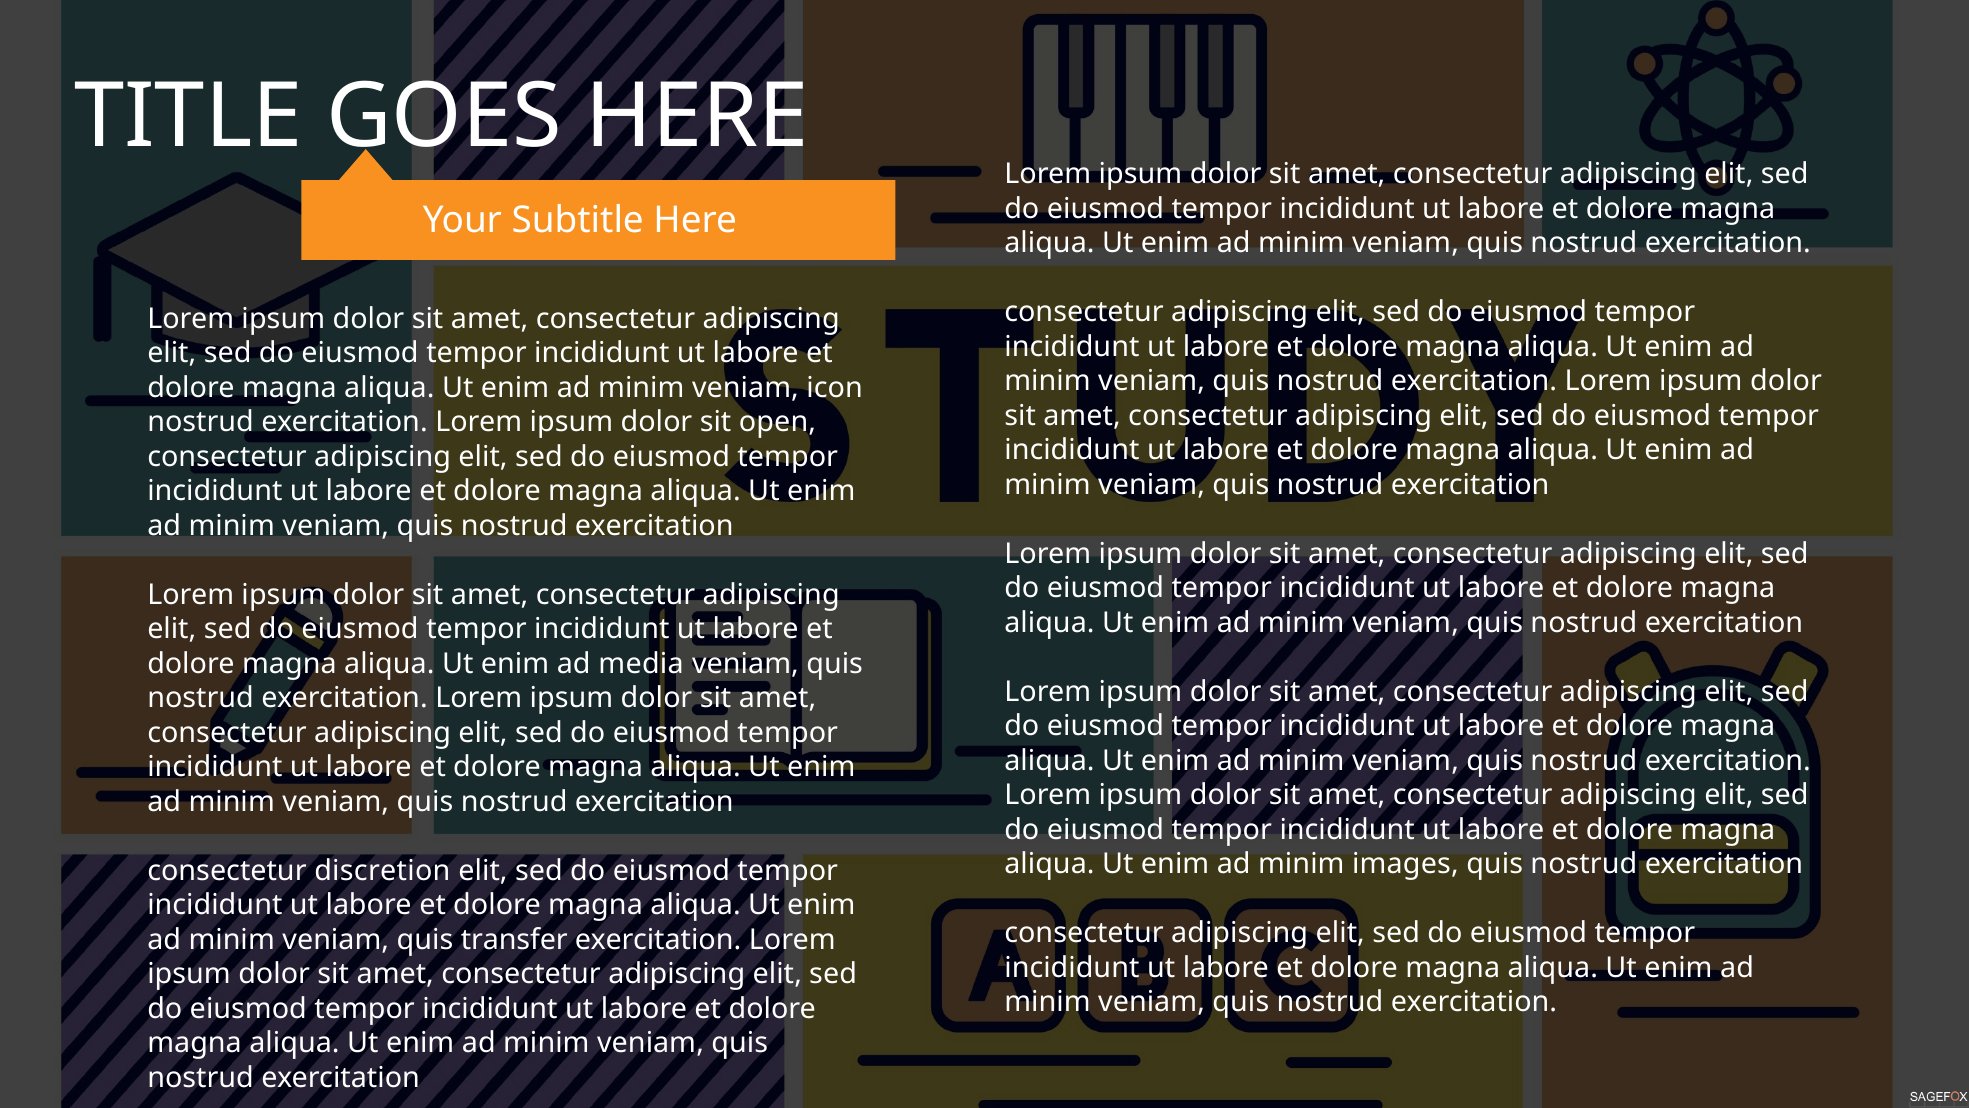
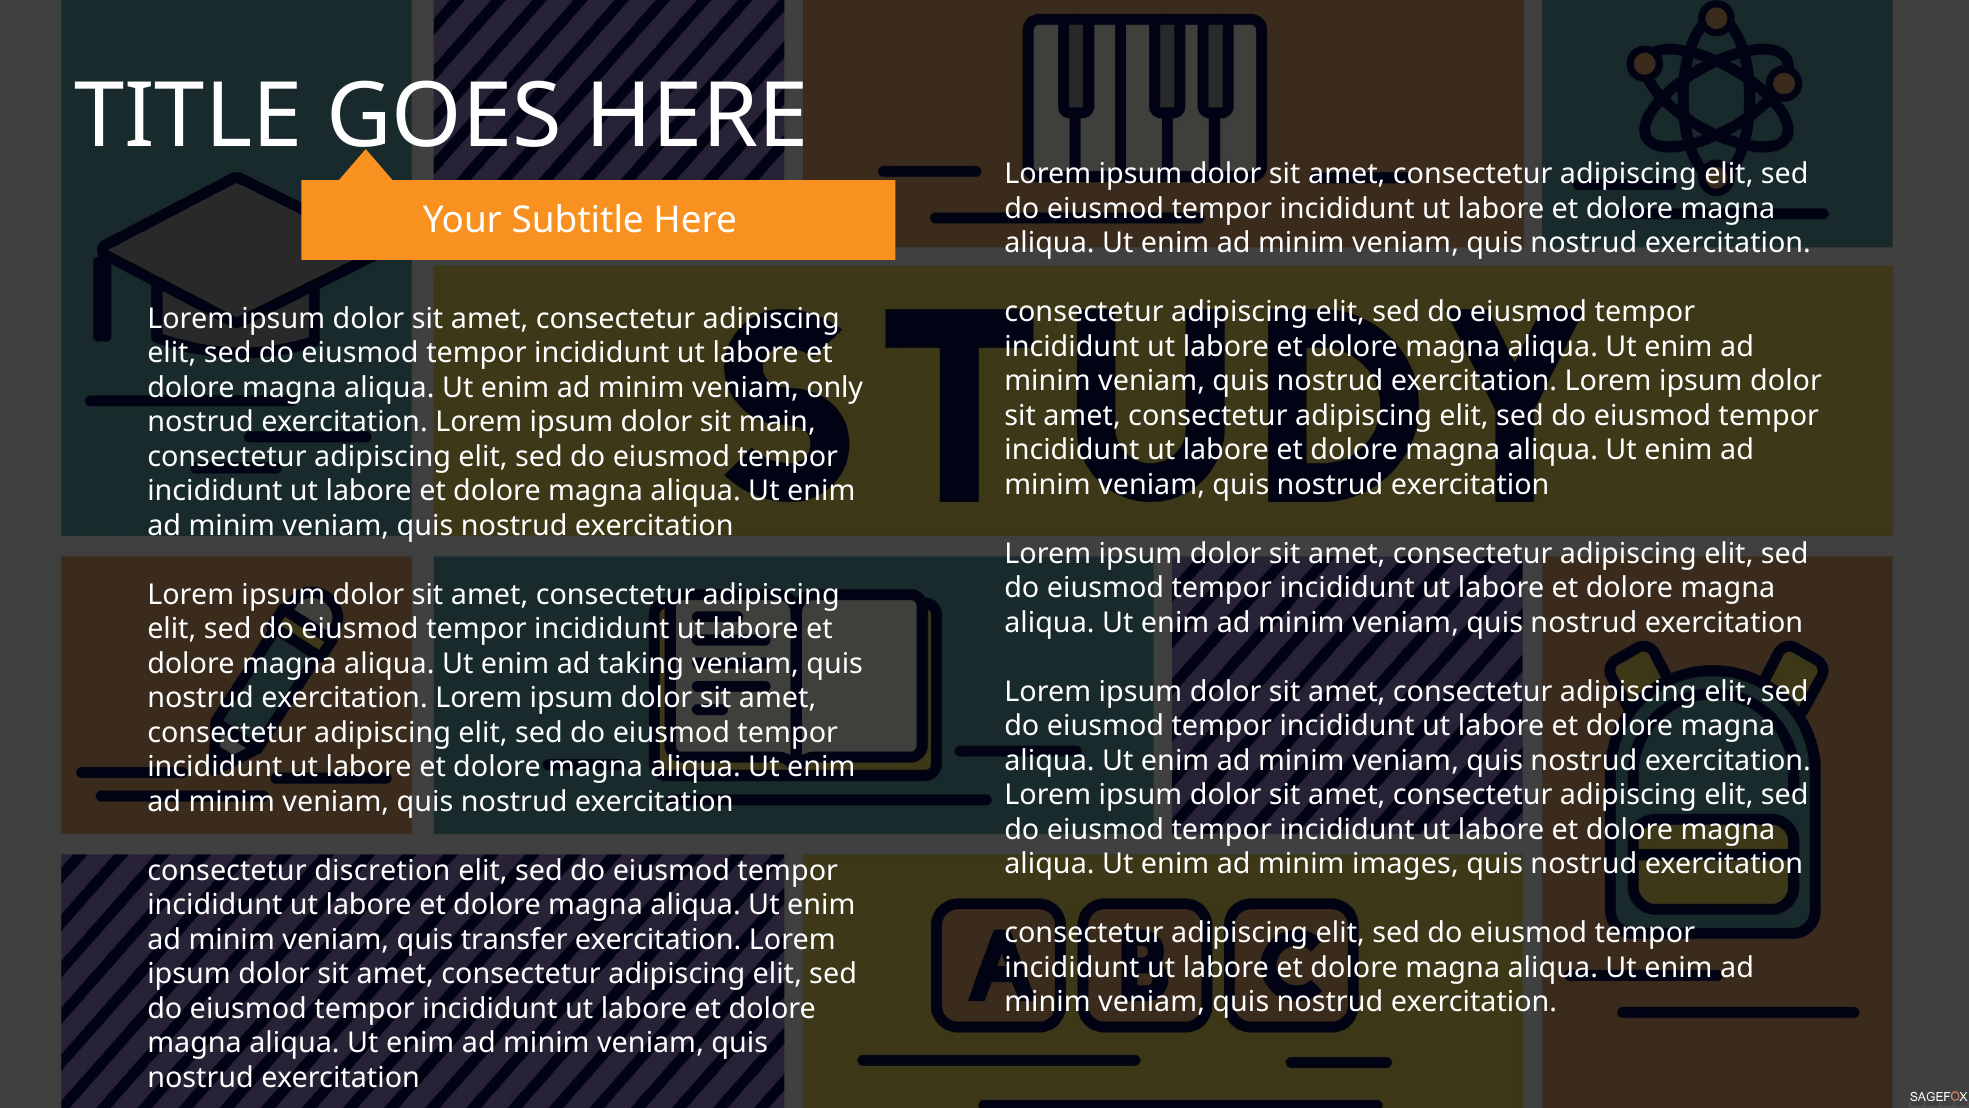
icon: icon -> only (835, 388)
open: open -> main (777, 422)
media: media -> taking (641, 664)
